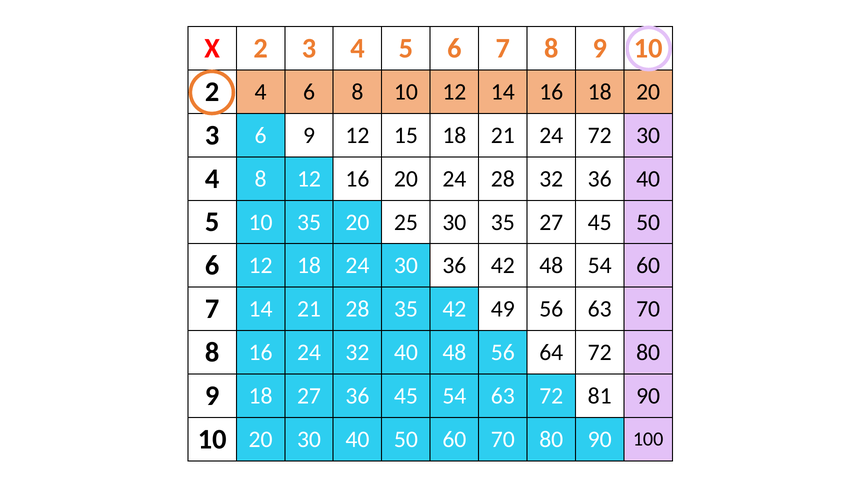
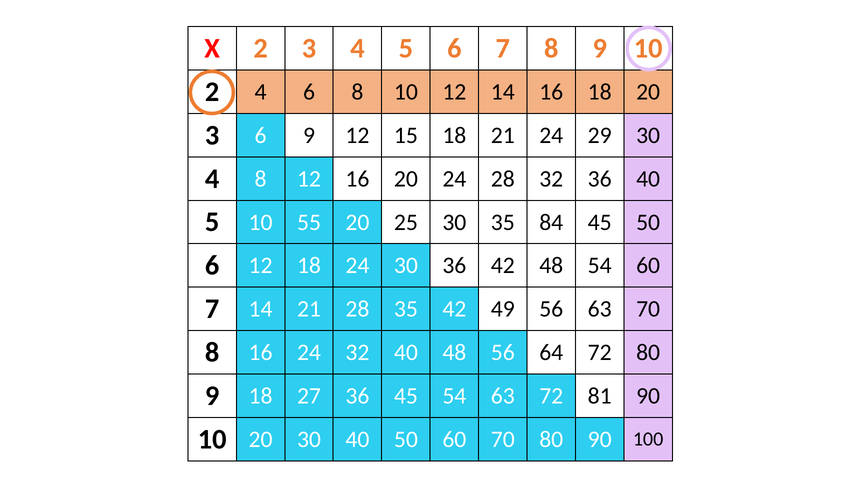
24 72: 72 -> 29 (600, 135)
10 35: 35 -> 55 (309, 222)
35 27: 27 -> 84 (551, 222)
